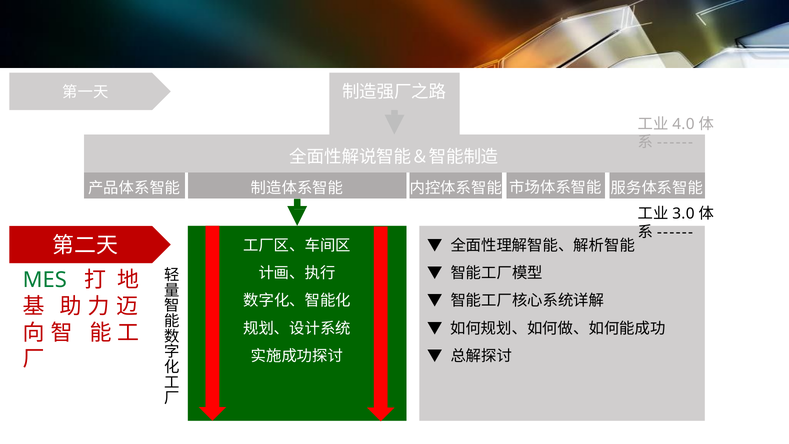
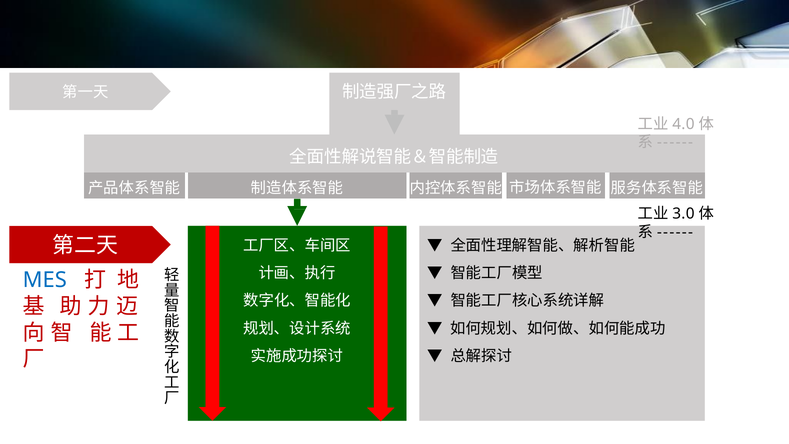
MES colour: green -> blue (45, 280)
